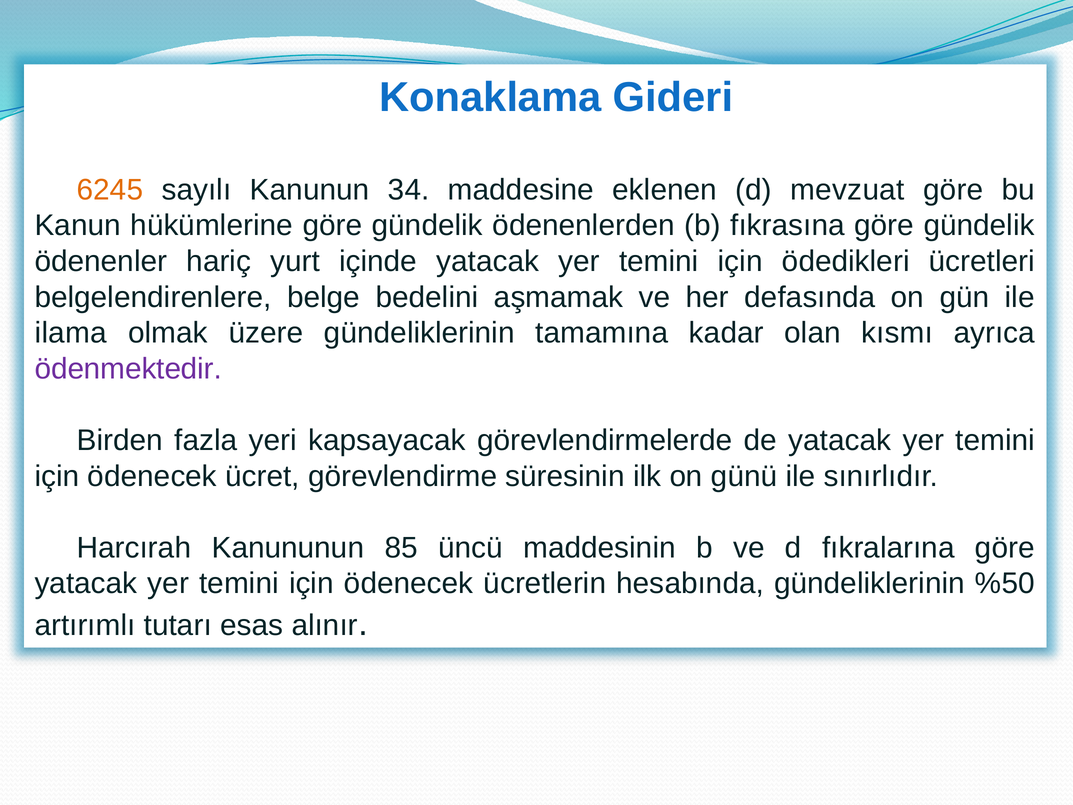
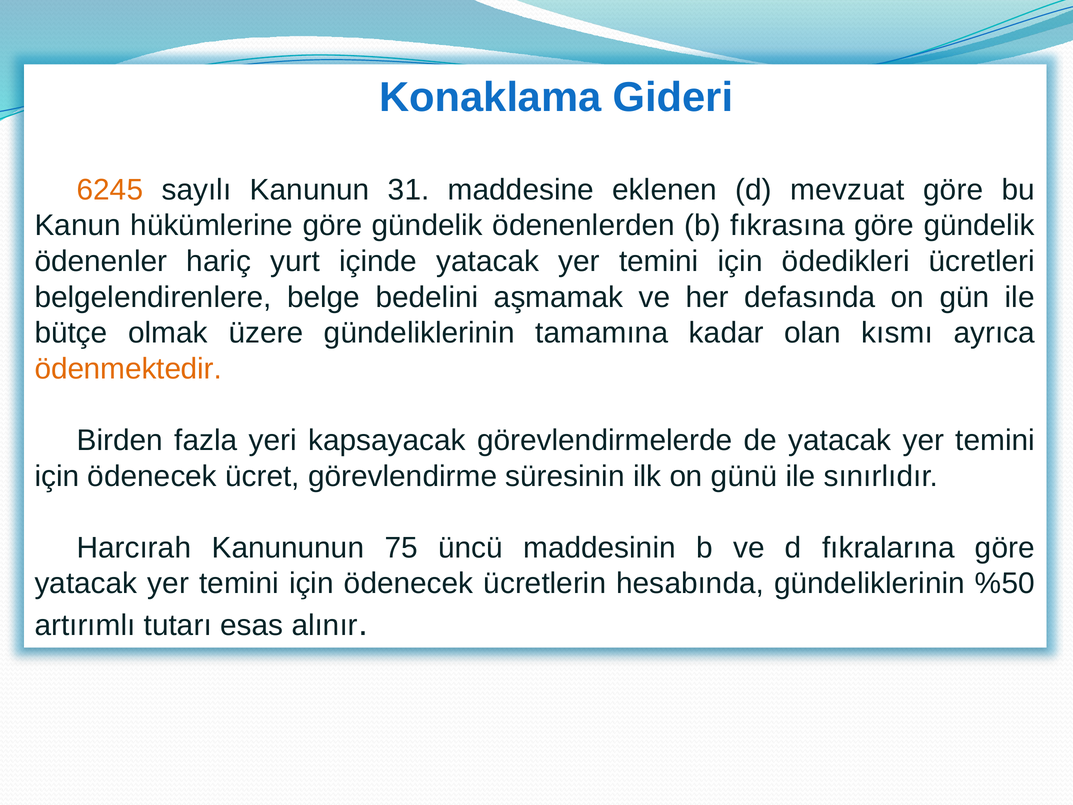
34: 34 -> 31 (409, 190)
ilama: ilama -> bütçe (71, 333)
ödenmektedir colour: purple -> orange (128, 369)
85: 85 -> 75 (401, 548)
